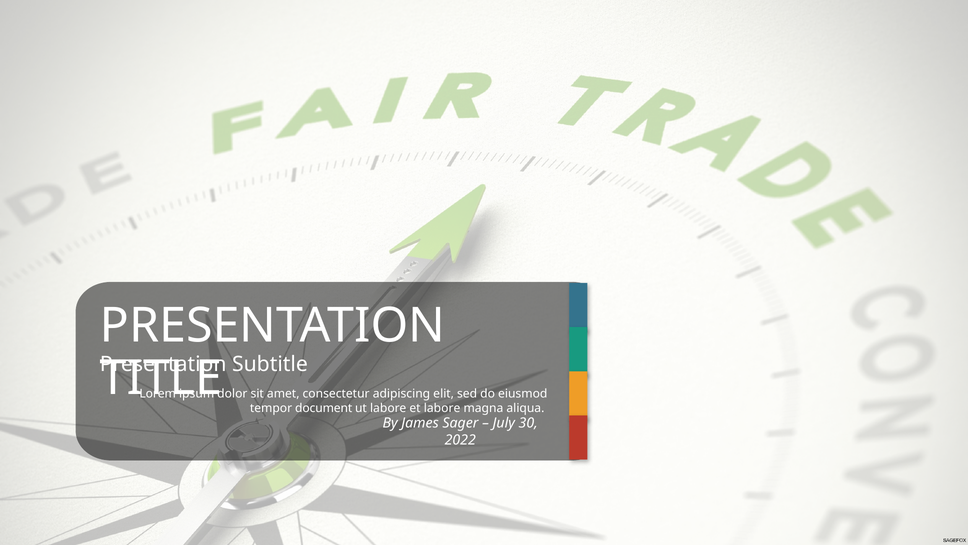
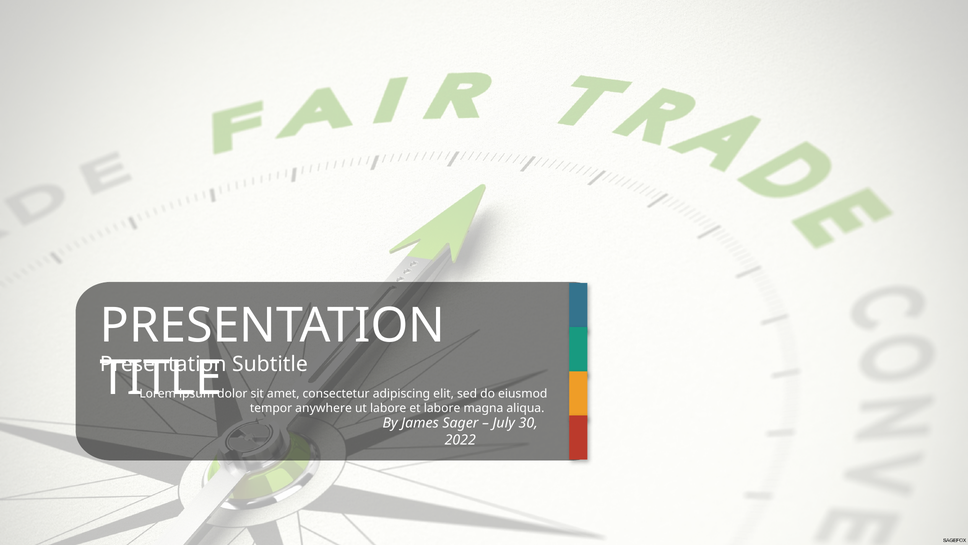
document: document -> anywhere (324, 408)
